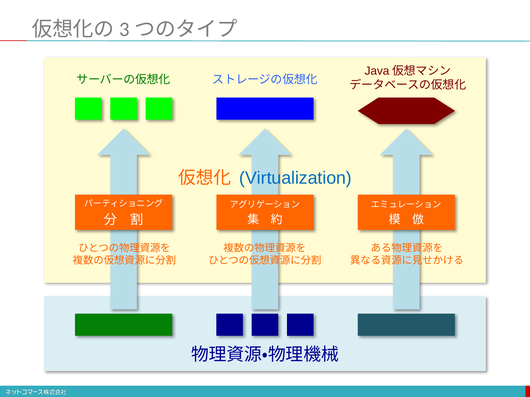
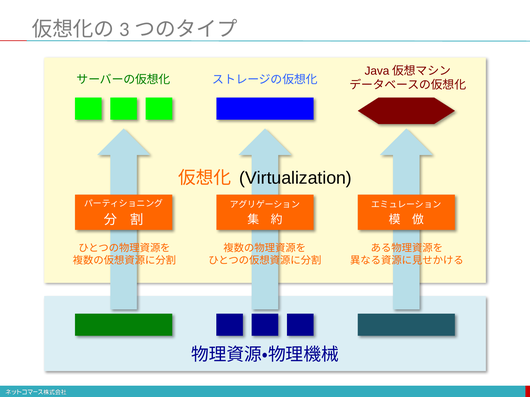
Virtualization colour: blue -> black (296, 178)
